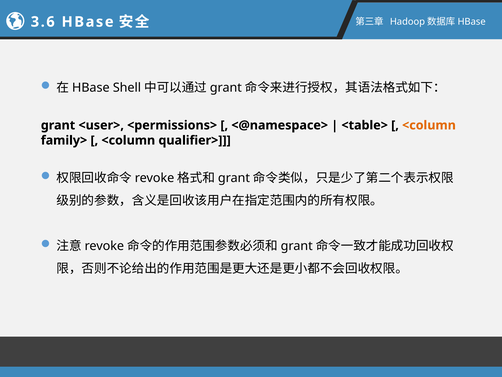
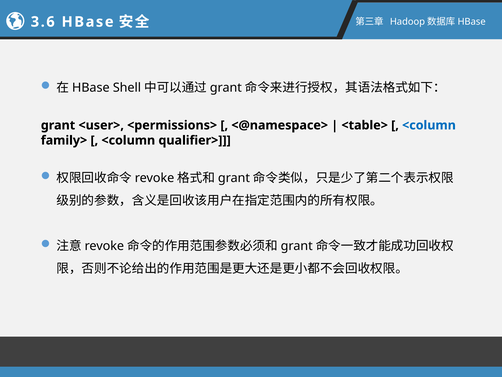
<column colour: orange -> blue (429, 125)
